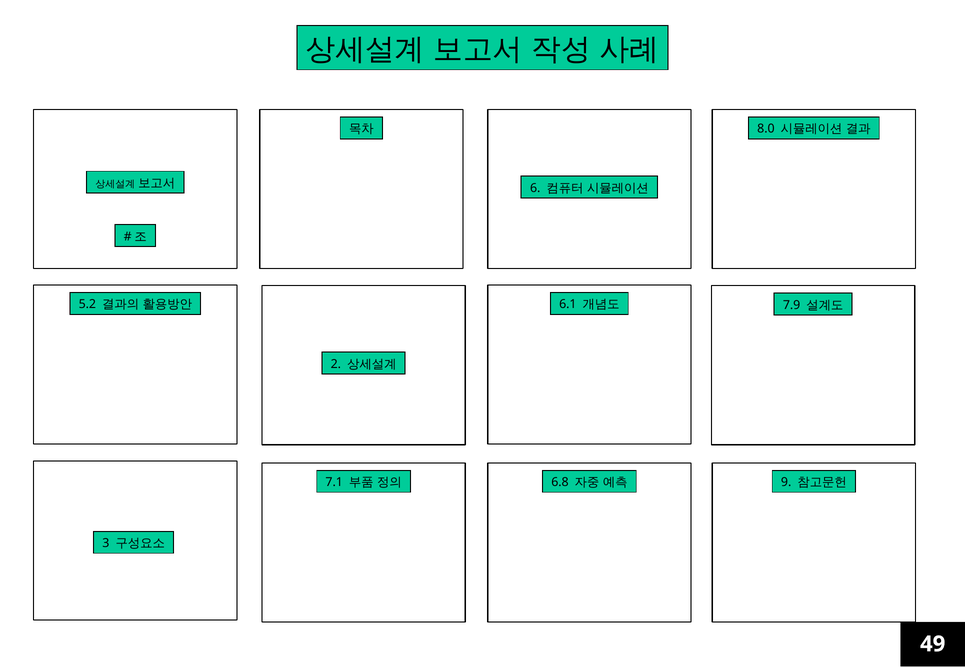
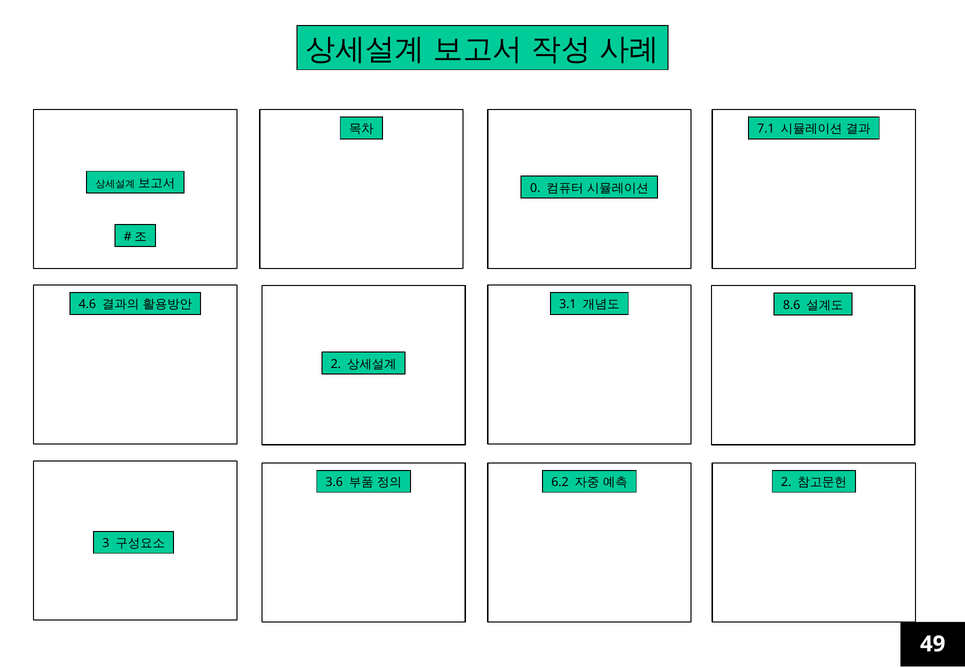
8.0: 8.0 -> 7.1 (766, 129)
6: 6 -> 0 (535, 188)
5.2: 5.2 -> 4.6 (87, 304)
6.1: 6.1 -> 3.1 (568, 304)
7.9: 7.9 -> 8.6 (792, 305)
7.1: 7.1 -> 3.6 (334, 482)
6.8: 6.8 -> 6.2 (560, 482)
9: 9 -> 2 (786, 482)
